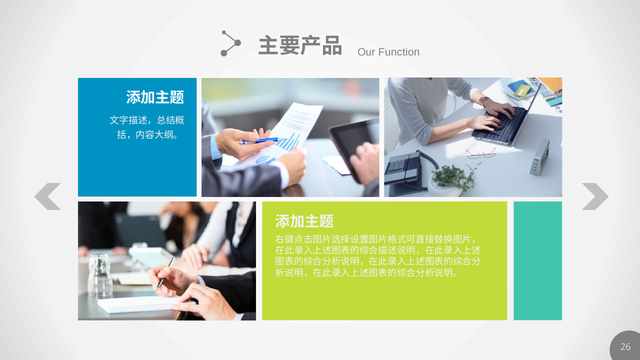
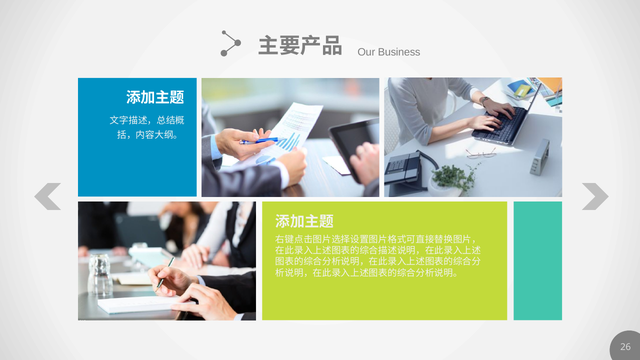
Function: Function -> Business (399, 52)
